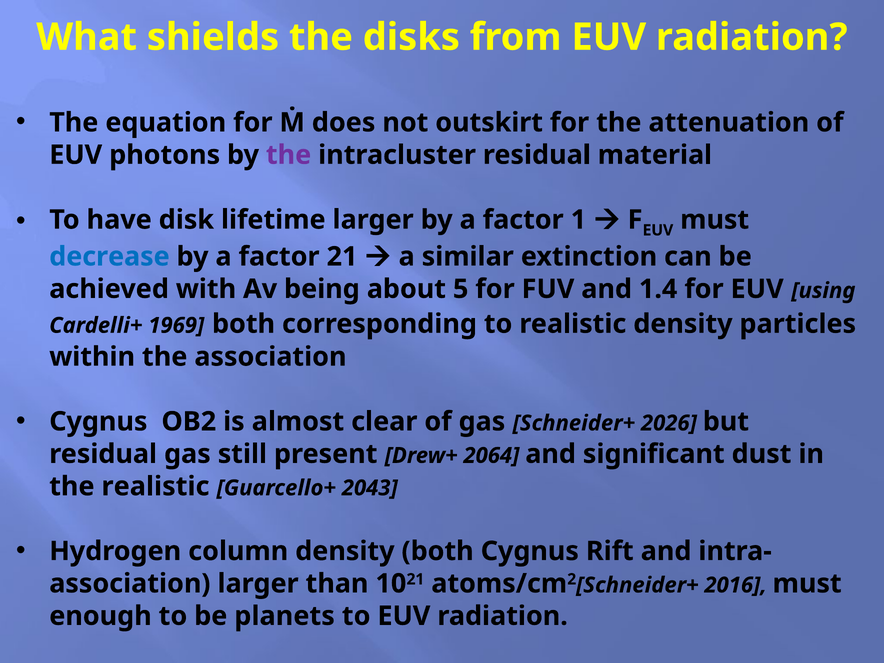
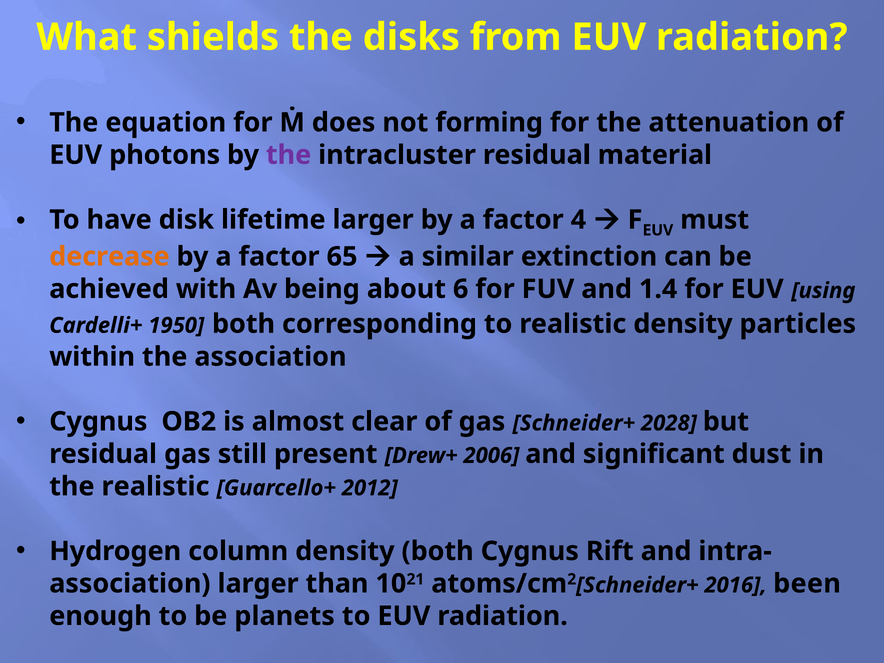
outskirt: outskirt -> forming (489, 123)
1: 1 -> 4 (578, 220)
decrease colour: blue -> orange (109, 257)
factor 21: 21 -> 65 (342, 257)
5: 5 -> 6 (461, 289)
1969: 1969 -> 1950 (176, 325)
2026: 2026 -> 2028 (669, 423)
2064: 2064 -> 2006 (491, 456)
2043: 2043 -> 2012 (370, 488)
2016 must: must -> been (807, 584)
